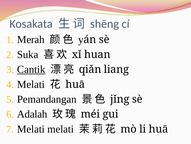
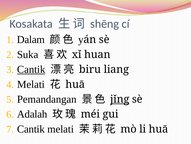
Merah: Merah -> Dalam (31, 39)
qiǎn: qiǎn -> biru (90, 69)
jǐng underline: none -> present (120, 99)
Melati: Melati -> Cantik (31, 128)
